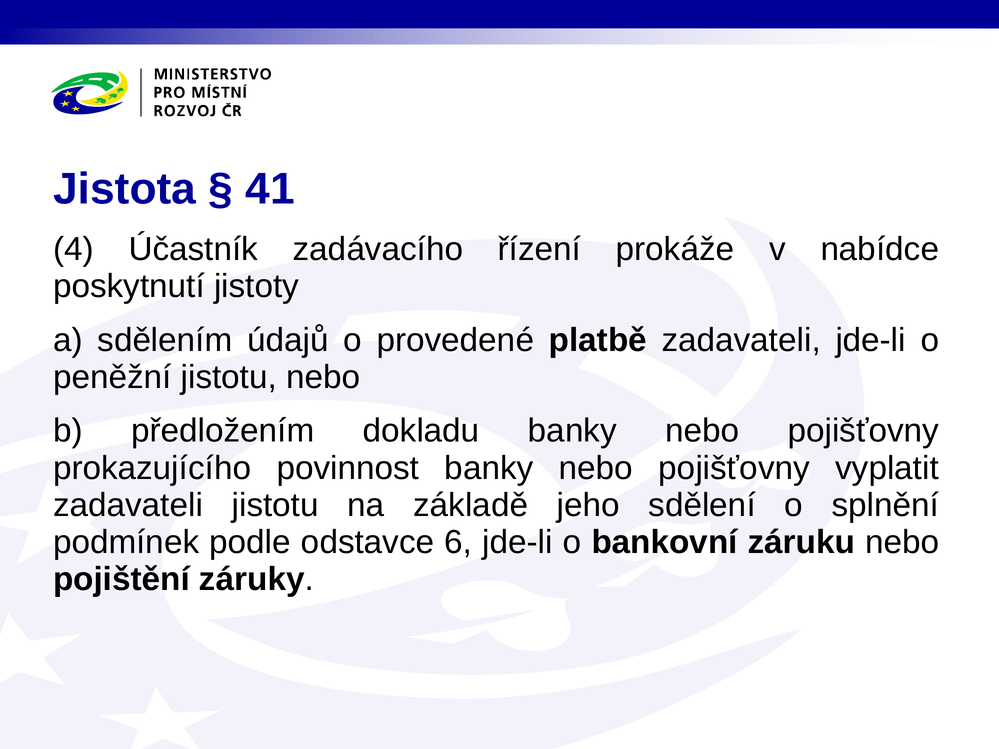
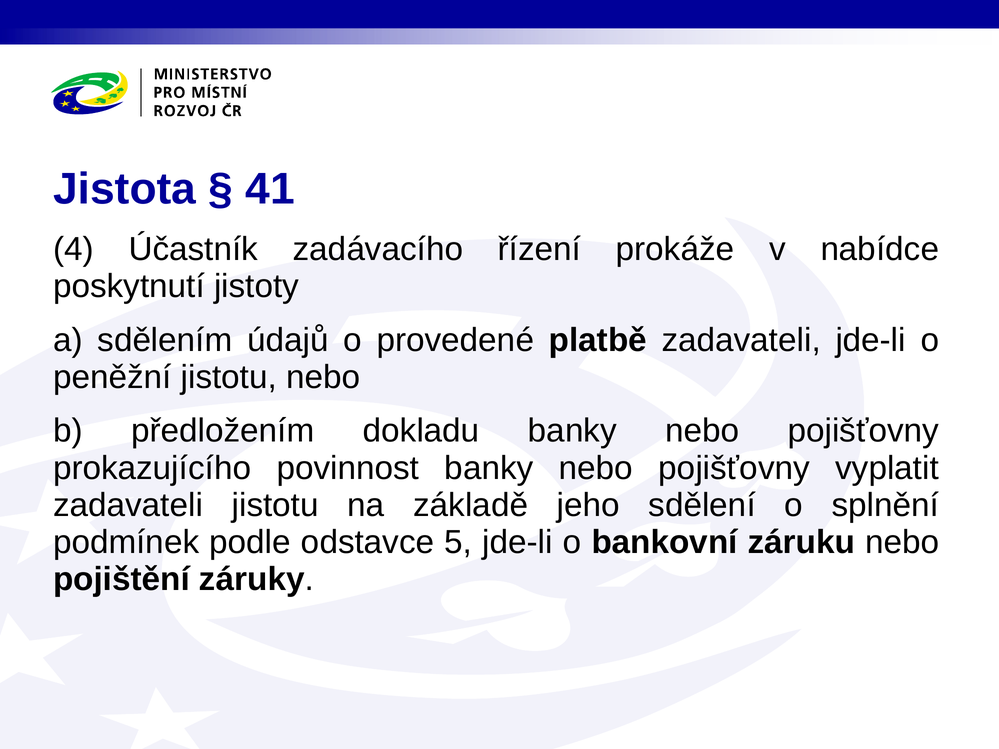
6: 6 -> 5 (458, 542)
